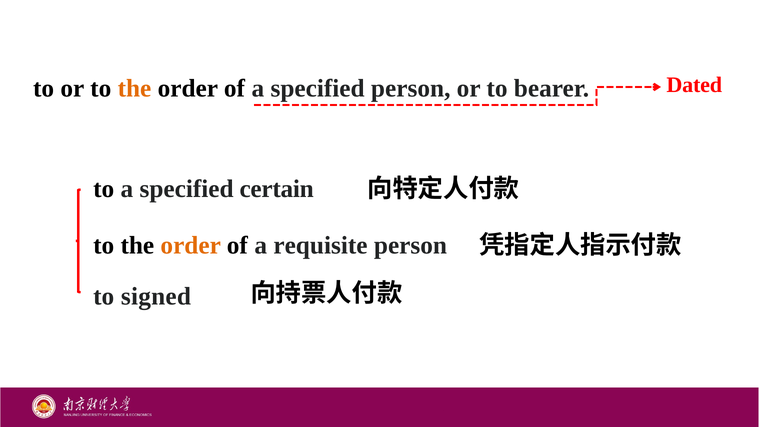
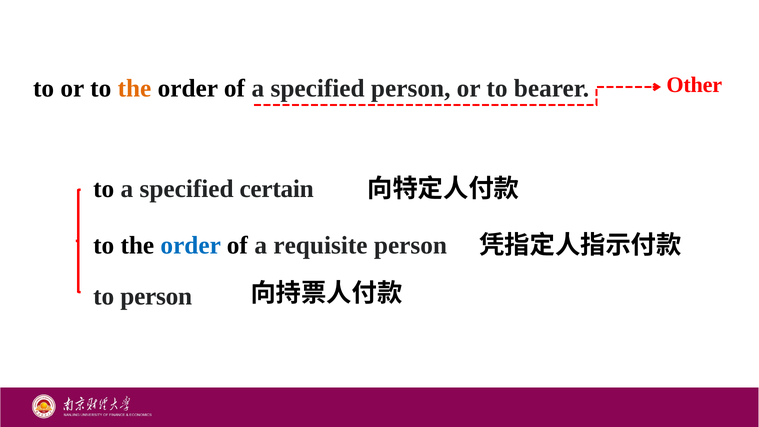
Dated: Dated -> Other (694, 85)
order colour: orange -> blue (191, 246)
to signed: signed -> person (156, 296)
